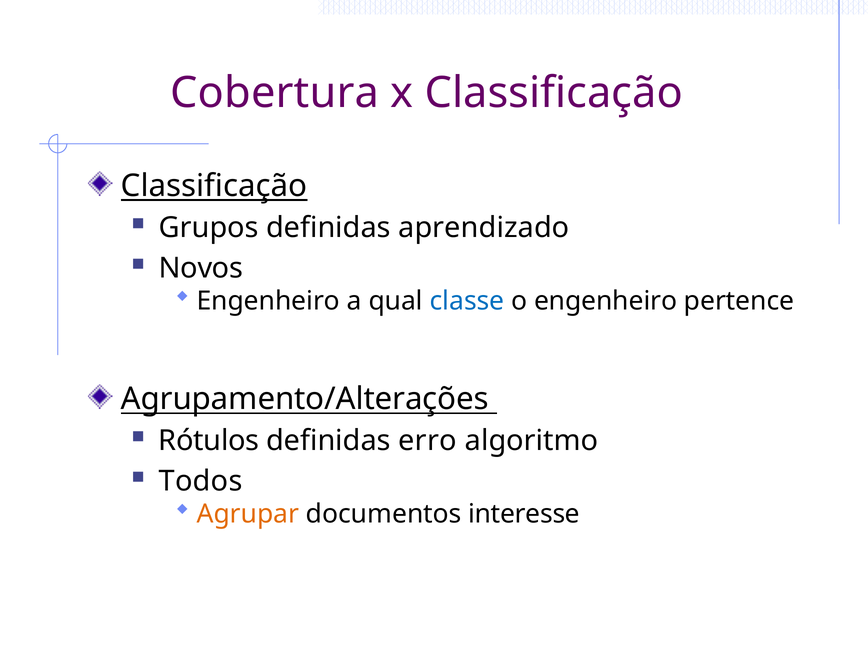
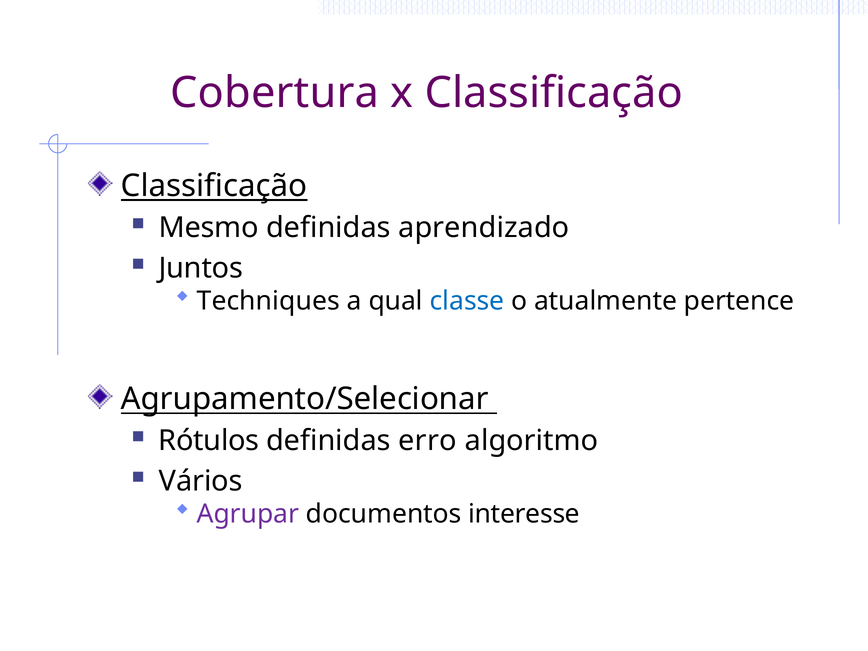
Grupos: Grupos -> Mesmo (209, 228)
Novos: Novos -> Juntos (201, 268)
Engenheiro: Engenheiro -> Techniques (268, 301)
o engenheiro: engenheiro -> atualmente (606, 301)
Agrupamento/Alterações: Agrupamento/Alterações -> Agrupamento/Selecionar (305, 399)
Todos: Todos -> Vários (201, 481)
Agrupar colour: orange -> purple (248, 514)
